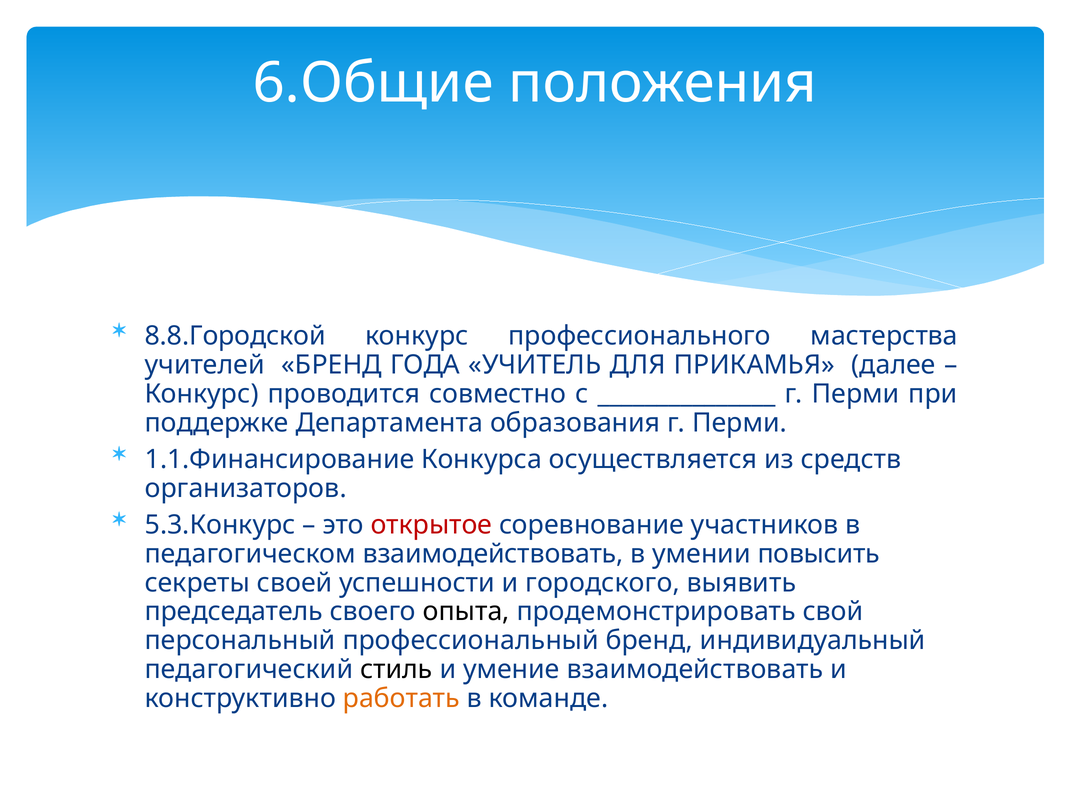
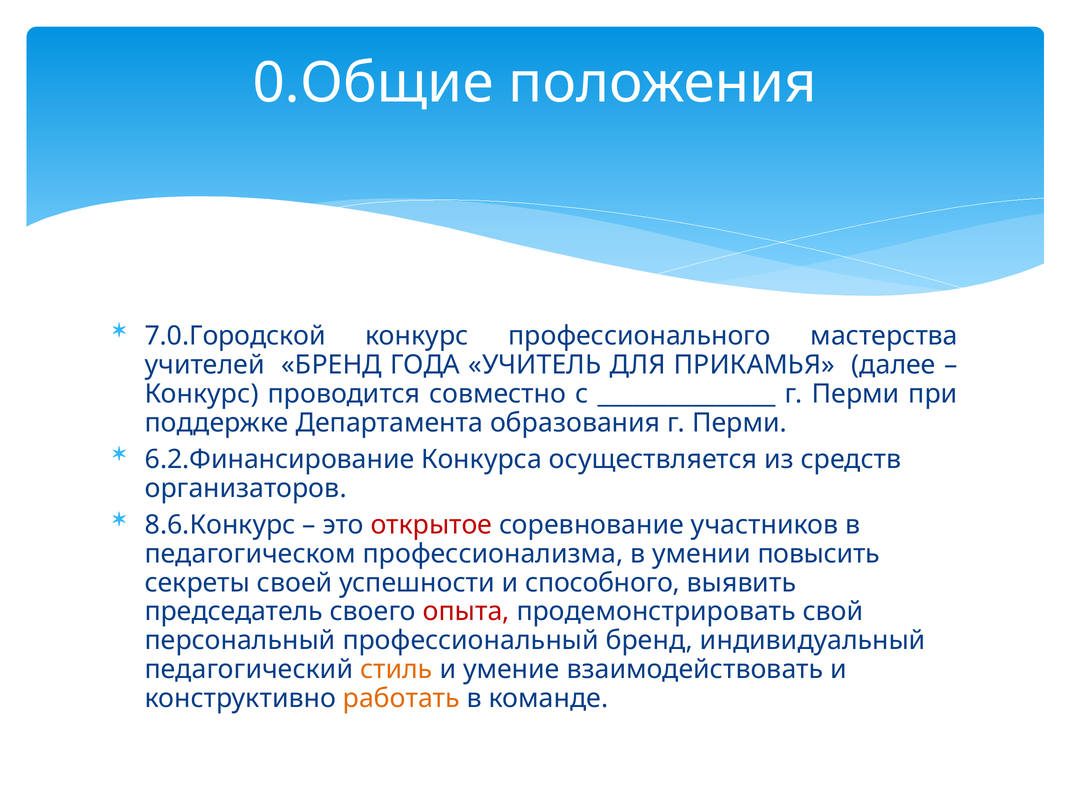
6.Общие: 6.Общие -> 0.Общие (373, 83)
8.8.Городской: 8.8.Городской -> 7.0.Городской (235, 336)
1.1.Финансирование: 1.1.Финансирование -> 6.2.Финансирование (280, 460)
5.3.Конкурс: 5.3.Конкурс -> 8.6.Конкурс (220, 525)
педагогическом взаимодействовать: взаимодействовать -> профессионализма (493, 554)
городского: городского -> способного (603, 583)
опыта colour: black -> red (466, 612)
стиль colour: black -> orange (396, 670)
